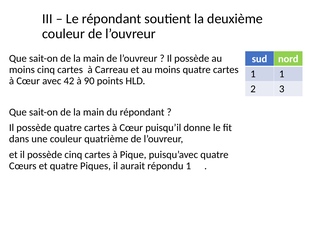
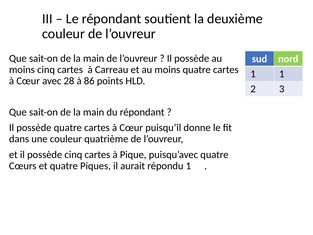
42: 42 -> 28 (69, 81)
90: 90 -> 86 (89, 81)
